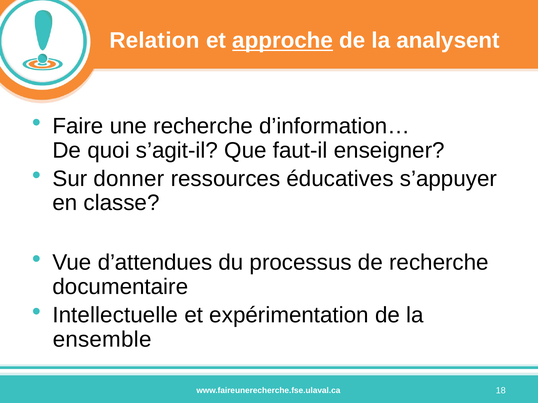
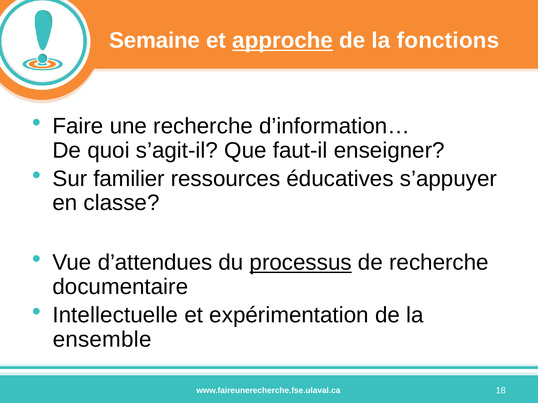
Relation: Relation -> Semaine (155, 41)
analysent: analysent -> fonctions (448, 41)
donner: donner -> familier (129, 179)
processus underline: none -> present (301, 263)
